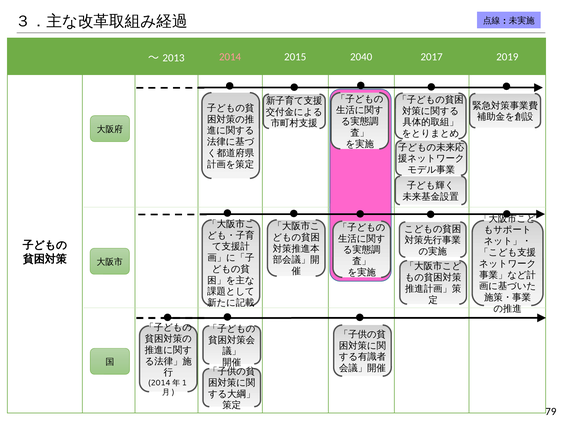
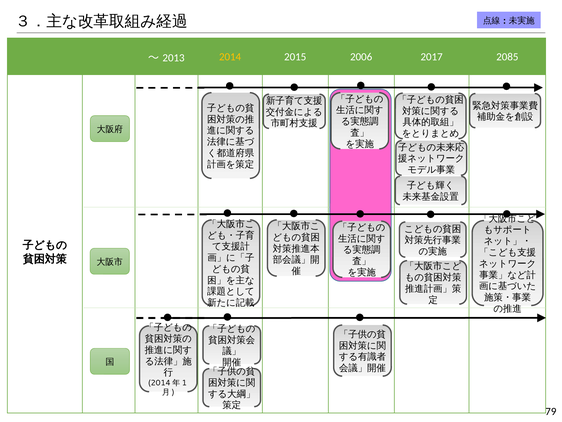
2014 colour: pink -> yellow (230, 57)
2040: 2040 -> 2006 (361, 57)
2019: 2019 -> 2085 (507, 57)
